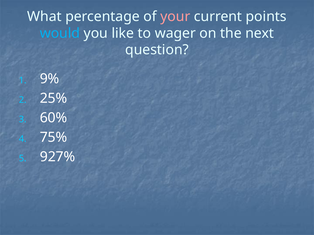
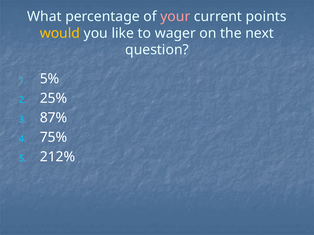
would colour: light blue -> yellow (60, 33)
9%: 9% -> 5% (50, 79)
60%: 60% -> 87% (54, 118)
927%: 927% -> 212% (58, 157)
